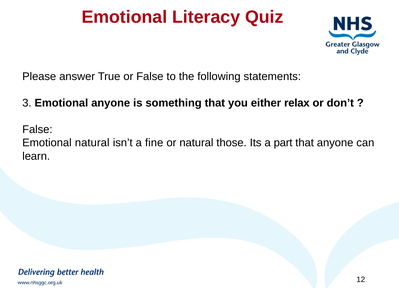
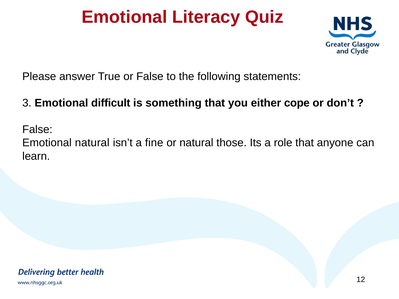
Emotional anyone: anyone -> difficult (111, 103)
relax: relax -> cope (297, 103)
part: part -> role (283, 143)
